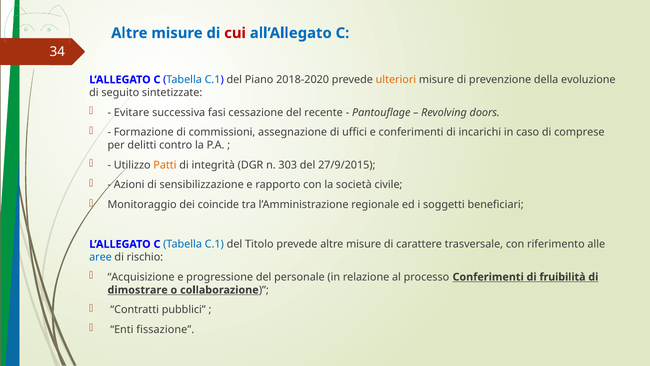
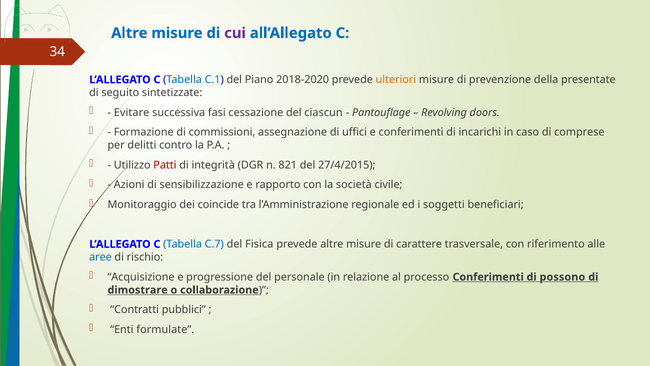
cui colour: red -> purple (235, 33)
evoluzione: evoluzione -> presentate (588, 80)
recente: recente -> ciascun (324, 112)
Patti colour: orange -> red (165, 165)
303: 303 -> 821 (288, 165)
27/9/2015: 27/9/2015 -> 27/4/2015 (347, 165)
C.1: C.1 -> C.7 (214, 244)
Titolo: Titolo -> Fisica (259, 244)
fruibilità: fruibilità -> possono (562, 277)
fissazione: fissazione -> formulate (165, 329)
